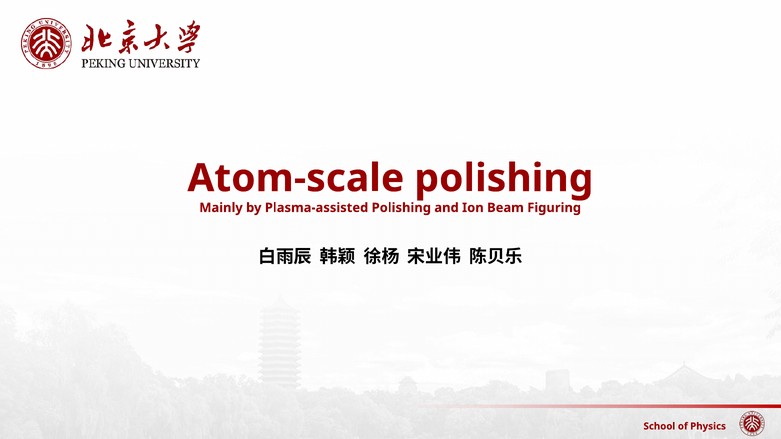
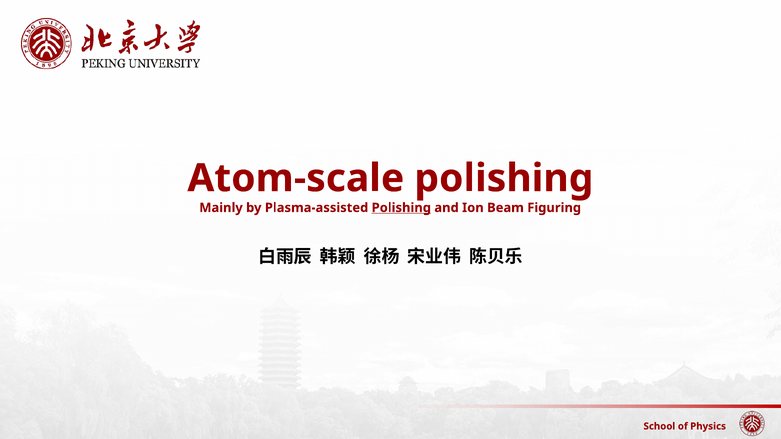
Polishing underline: none -> present (401, 208)
